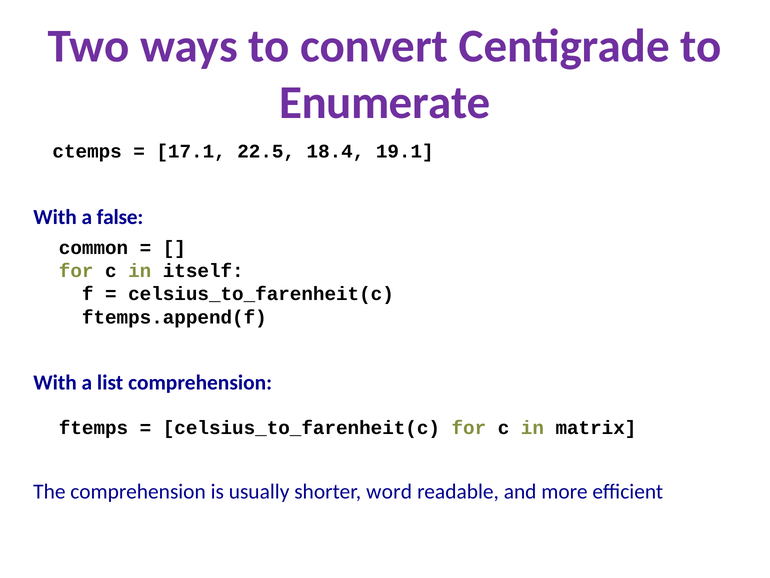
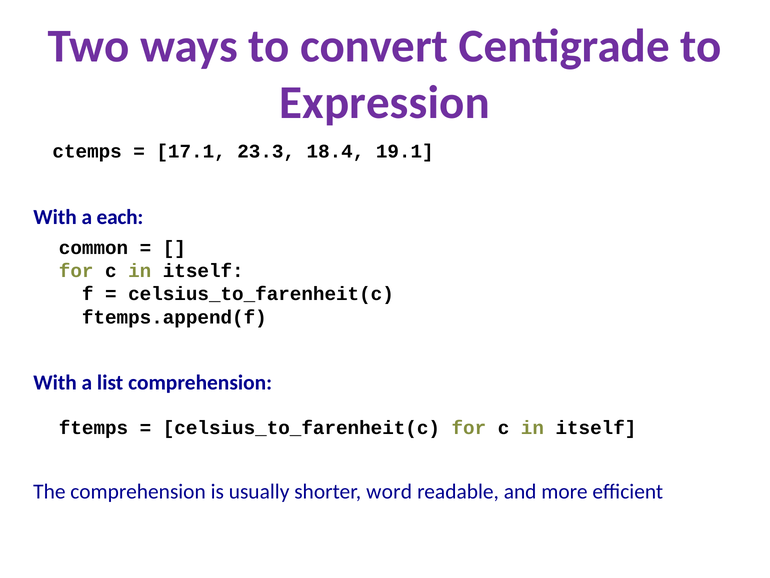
Enumerate: Enumerate -> Expression (385, 103)
22.5: 22.5 -> 23.3 (266, 151)
false: false -> each (120, 217)
matrix: matrix -> itself (596, 427)
